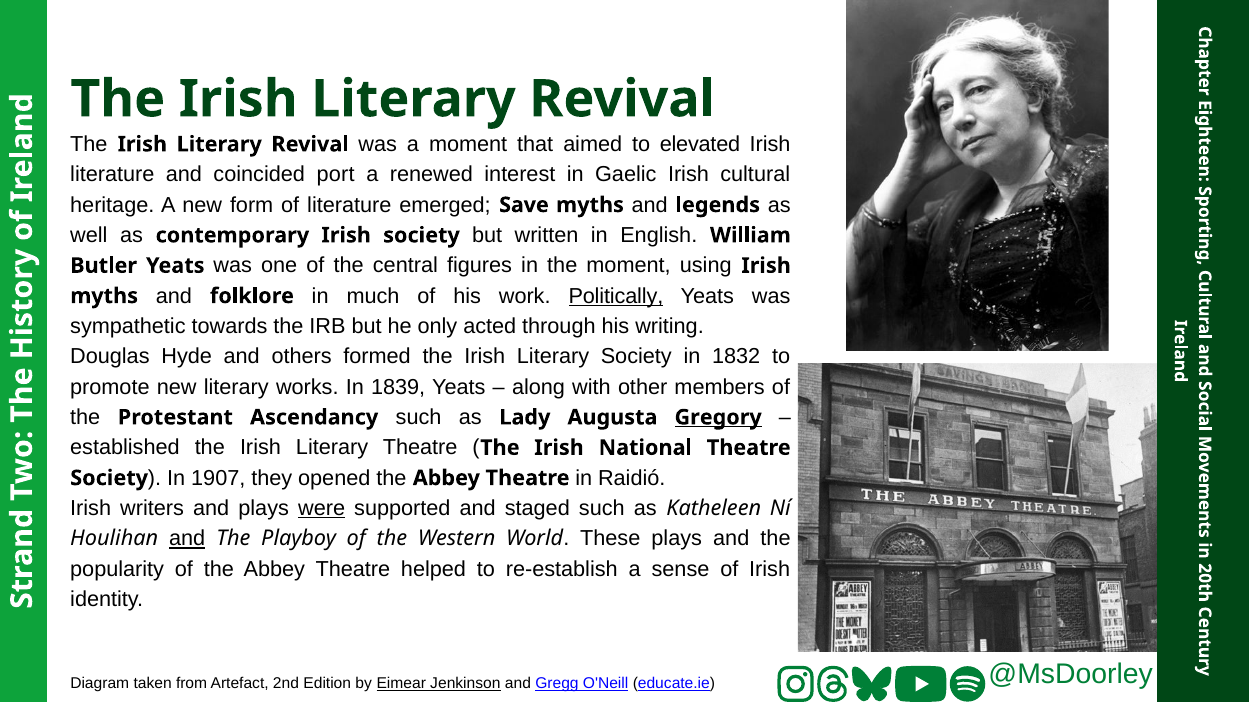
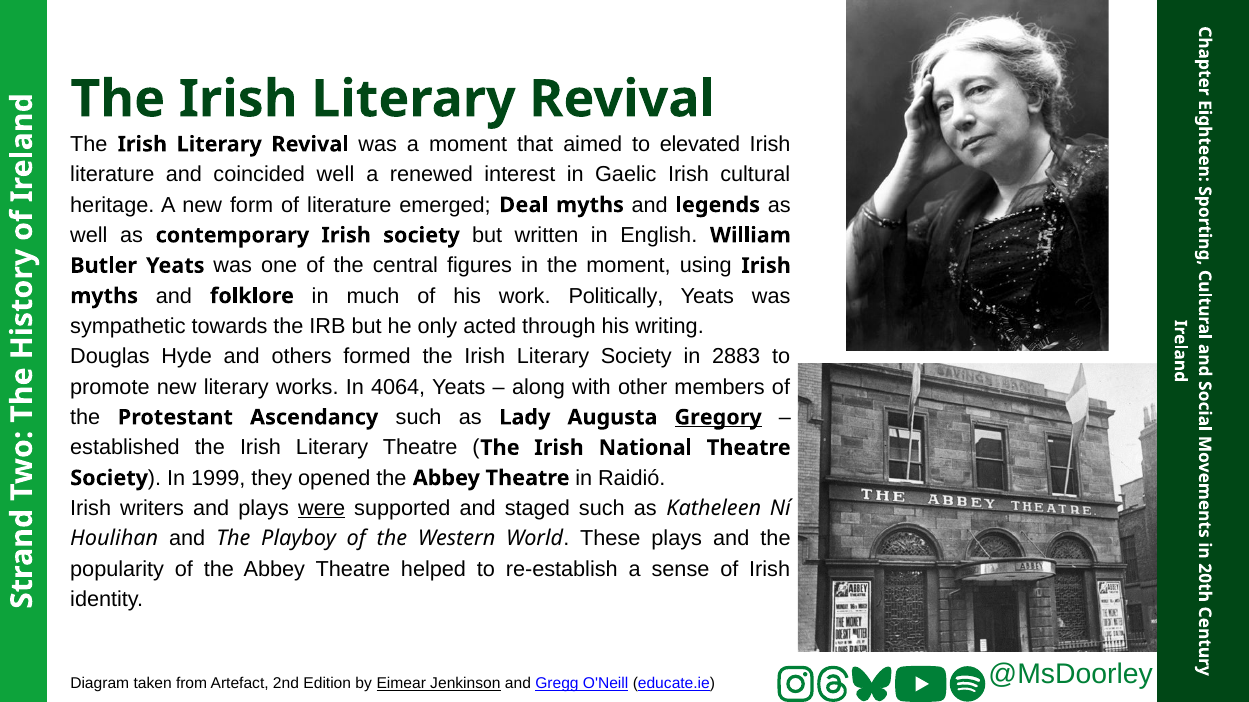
coincided port: port -> well (336, 175)
Save: Save -> Deal (524, 205)
Politically underline: present -> none (616, 296)
1832: 1832 -> 2883 (736, 357)
1839: 1839 -> 4064 (398, 387)
1907: 1907 -> 1999 (218, 478)
and underline: present -> none (187, 539)
